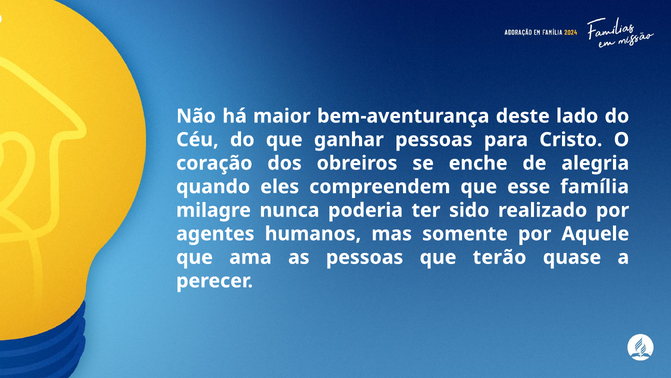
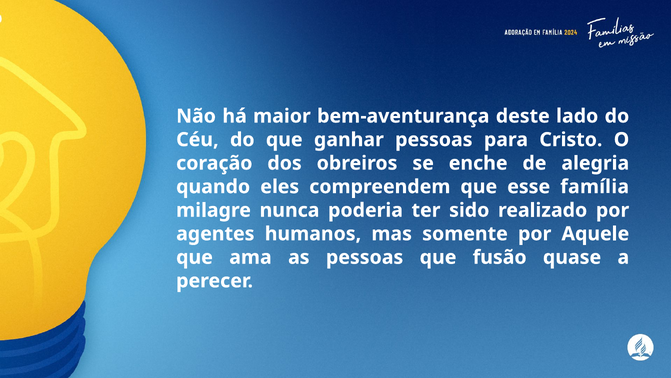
terão: terão -> fusão (500, 257)
